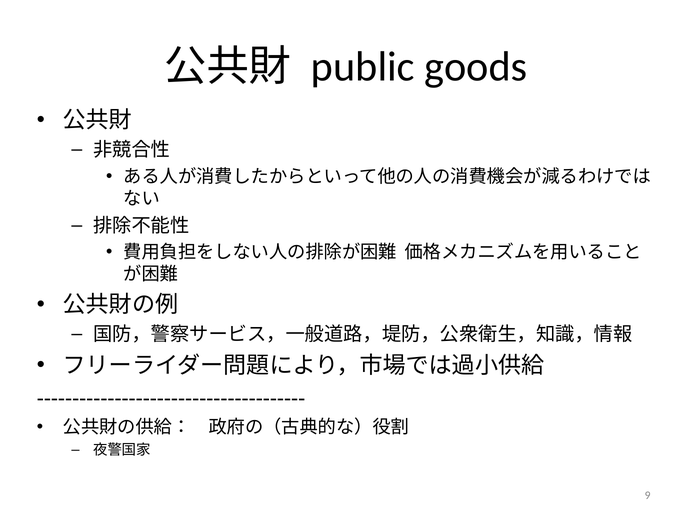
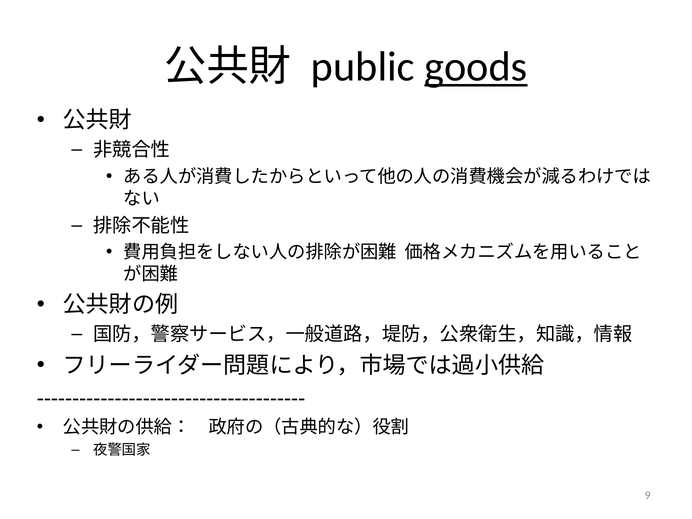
goods underline: none -> present (476, 67)
